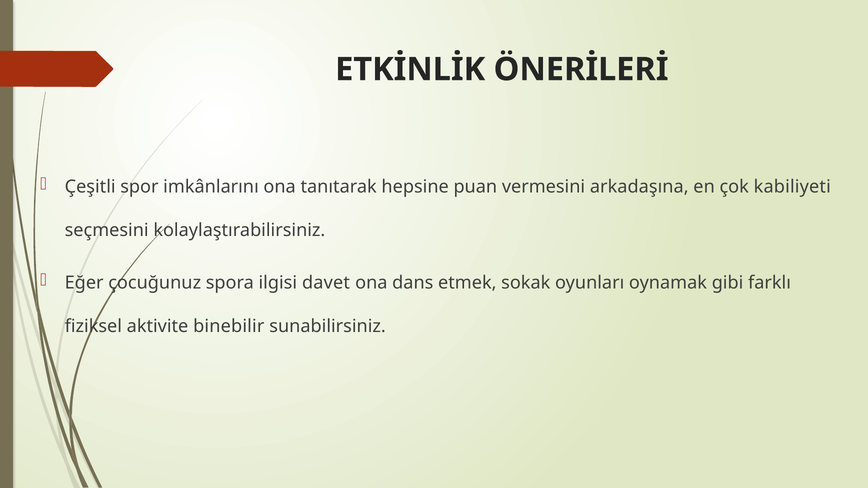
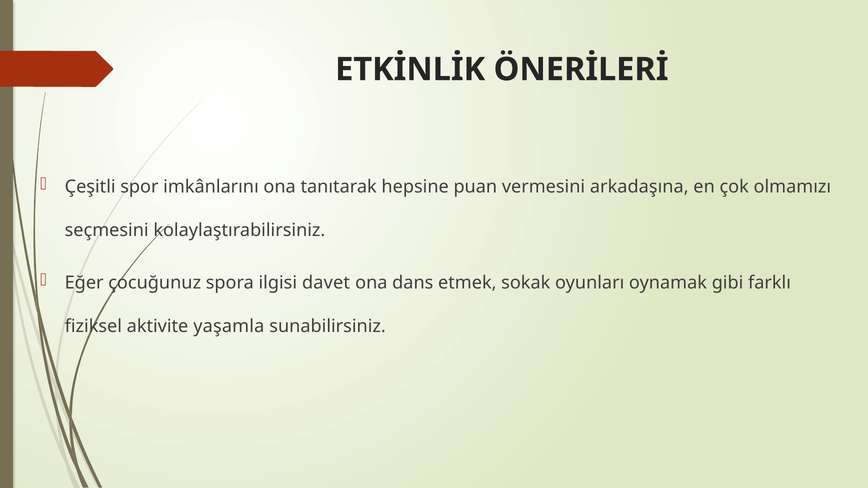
kabiliyeti: kabiliyeti -> olmamızı (792, 187)
binebilir: binebilir -> yaşamla (229, 326)
